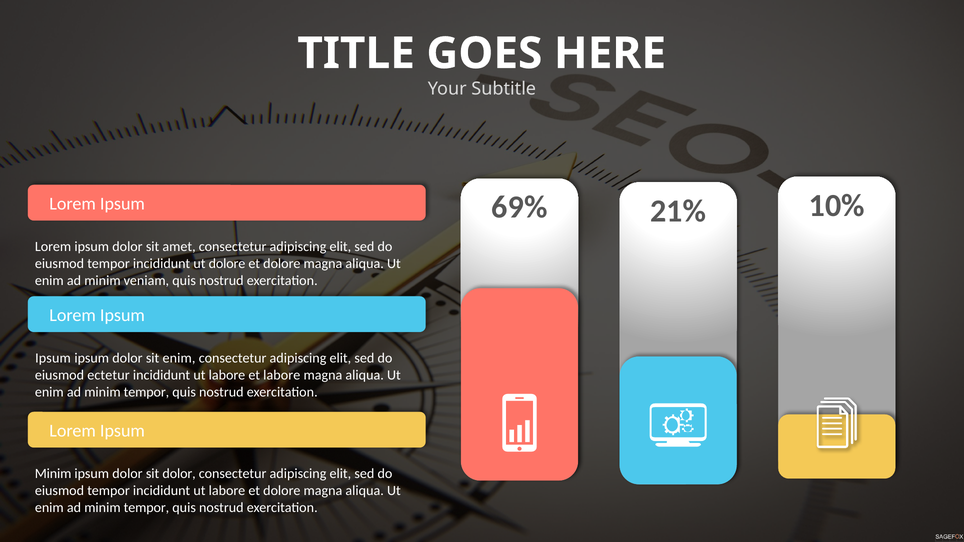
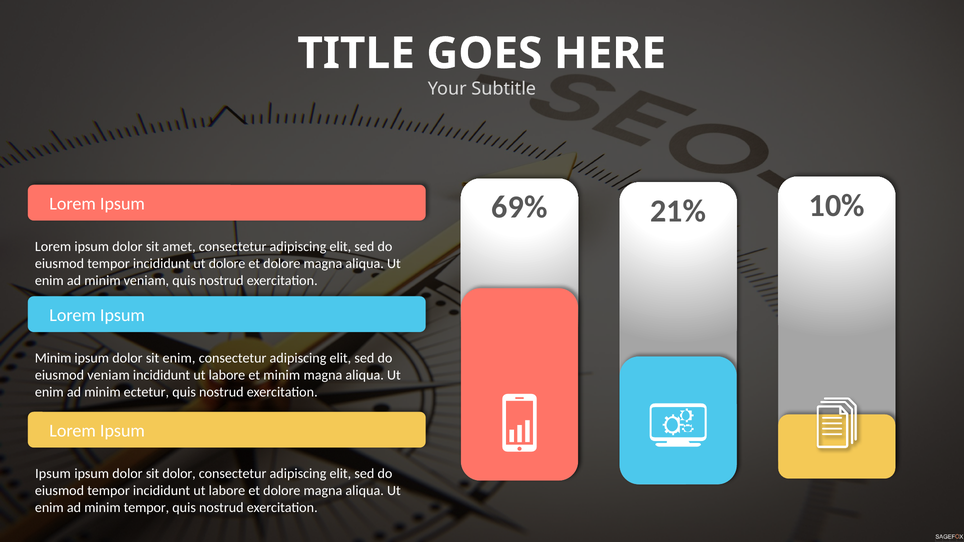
Ipsum: Ipsum -> Minim (53, 358)
eiusmod ectetur: ectetur -> veniam (108, 375)
et labore: labore -> minim (282, 375)
tempor: tempor -> ectetur (146, 392)
Minim: Minim -> Ipsum (53, 474)
